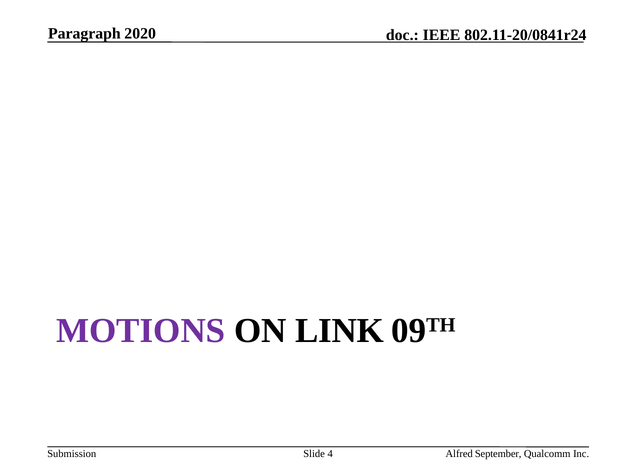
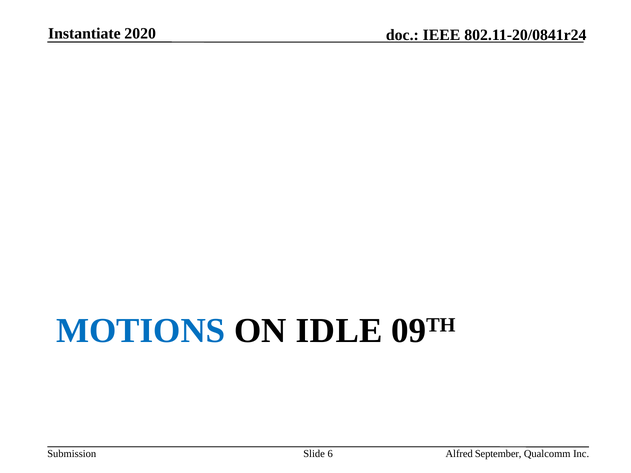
Paragraph: Paragraph -> Instantiate (84, 33)
MOTIONS colour: purple -> blue (141, 331)
LINK: LINK -> IDLE (339, 331)
4: 4 -> 6 (330, 454)
